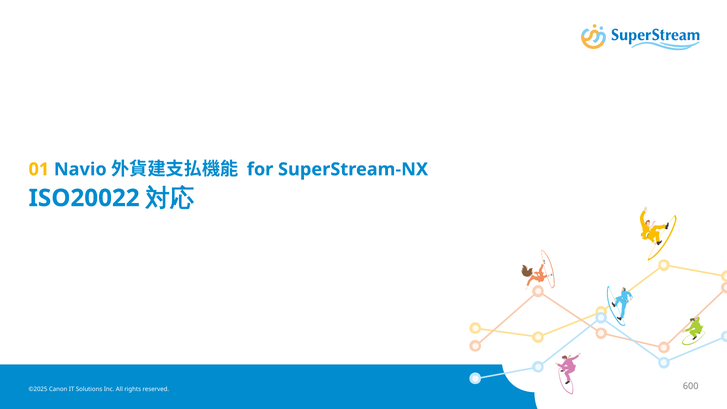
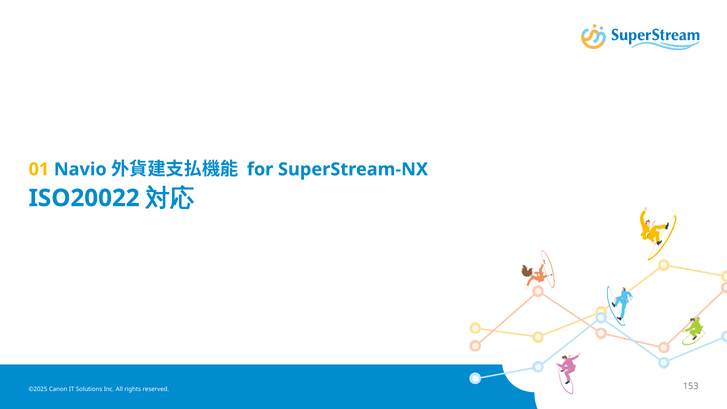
600: 600 -> 153 (691, 386)
